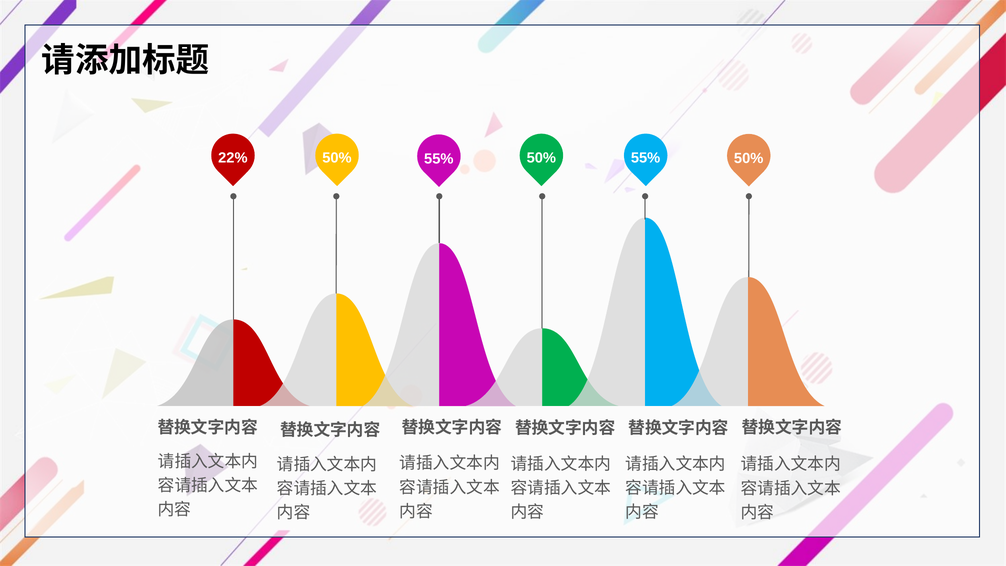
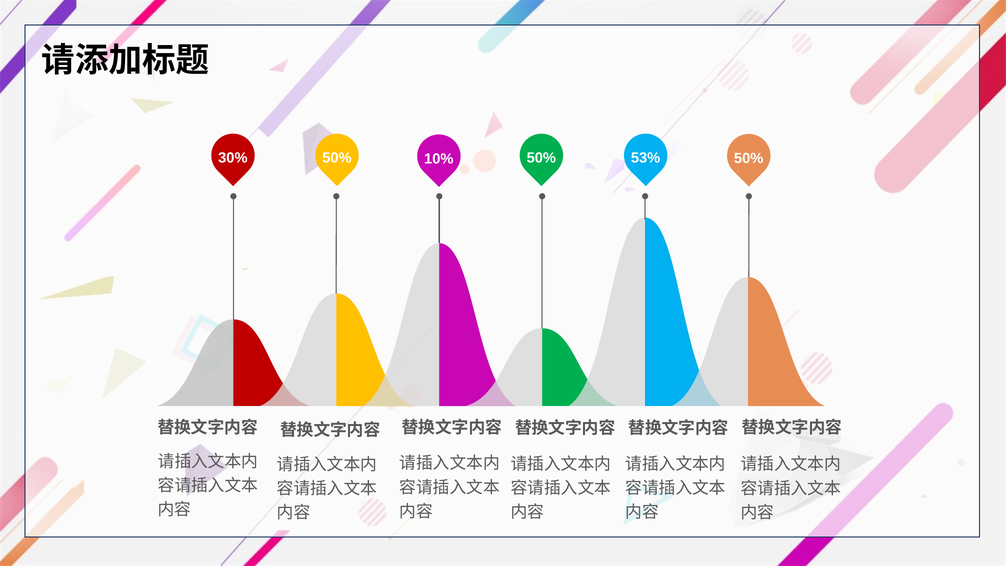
22%: 22% -> 30% (233, 158)
55%: 55% -> 10% (439, 159)
55%: 55% -> 53% (646, 158)
